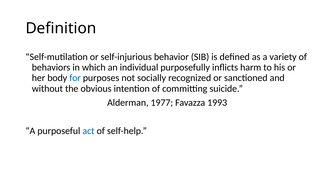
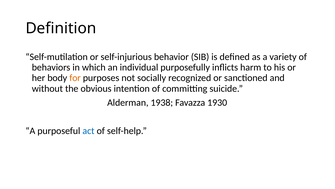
for colour: blue -> orange (75, 78)
1977: 1977 -> 1938 (162, 102)
1993: 1993 -> 1930 (217, 102)
